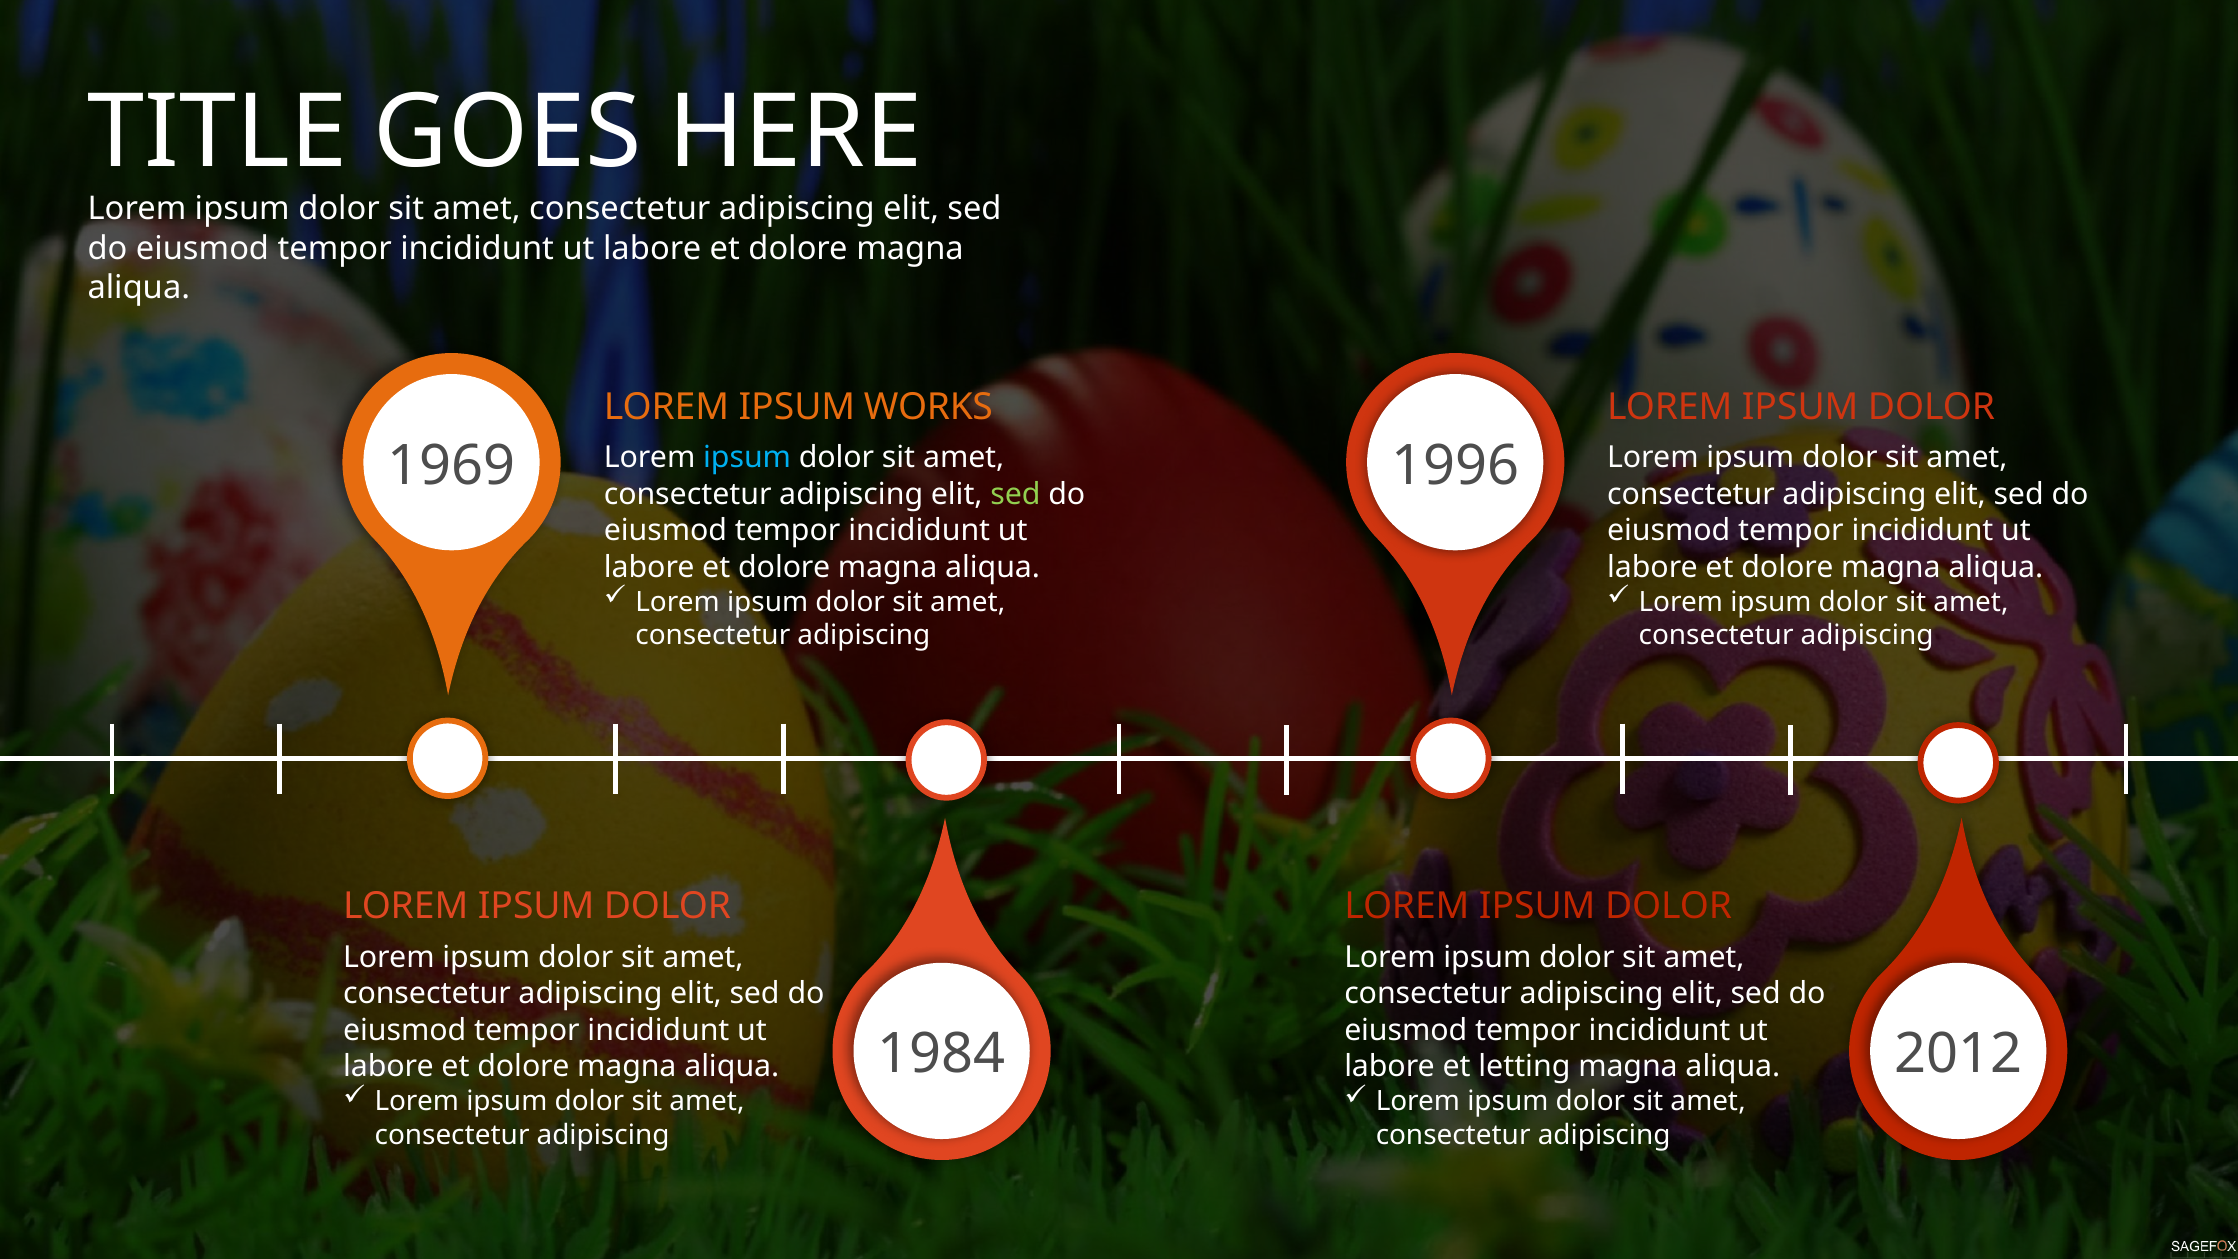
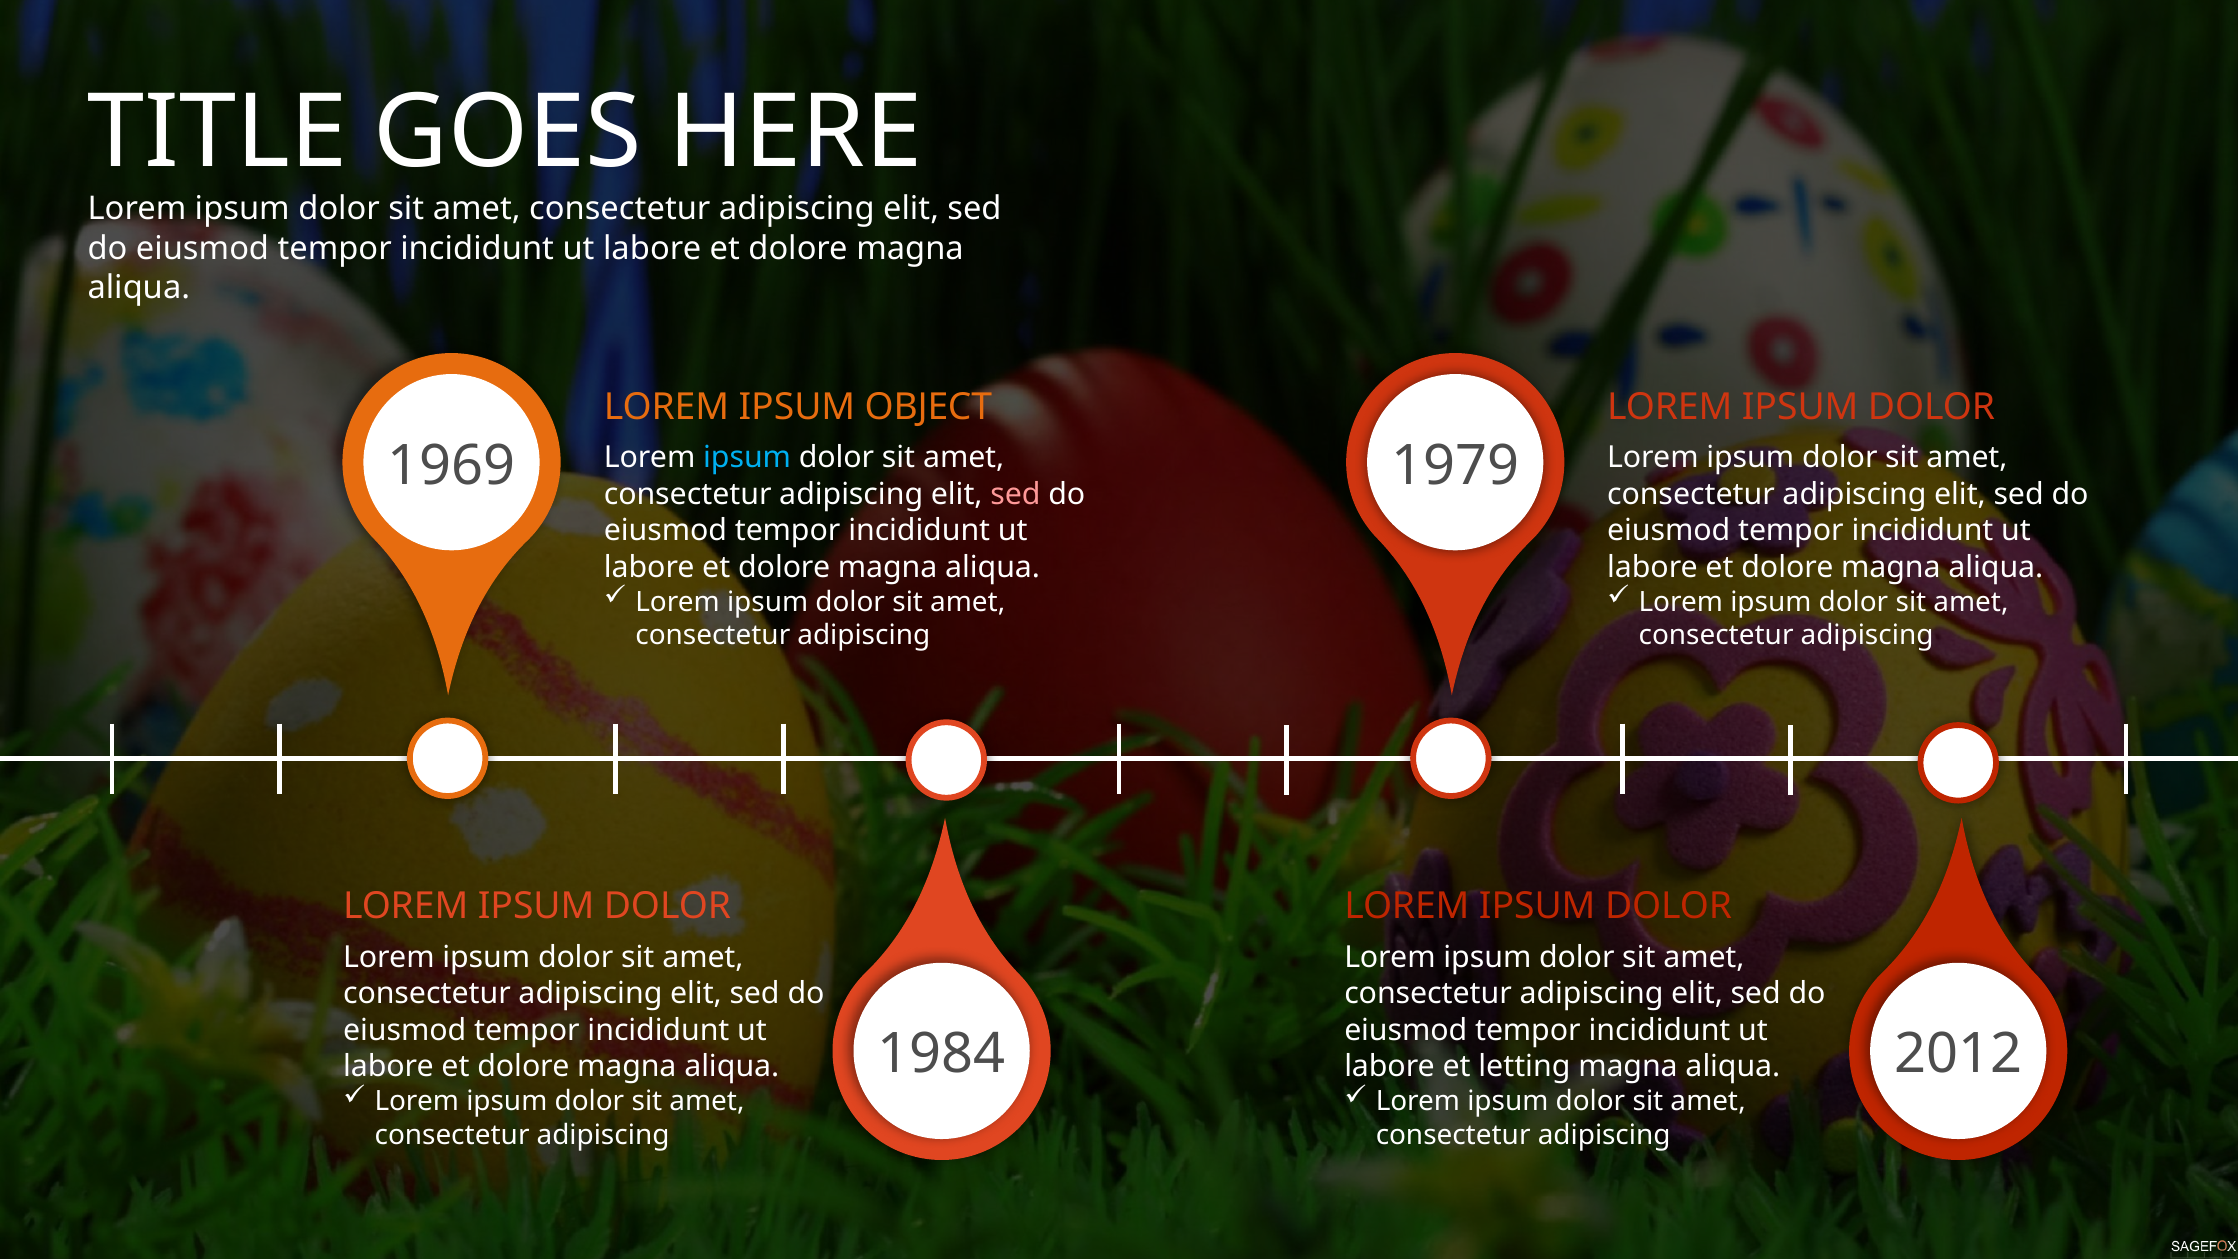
WORKS: WORKS -> OBJECT (928, 407)
1996: 1996 -> 1979 (1455, 466)
sed colour: light green -> pink (1015, 494)
